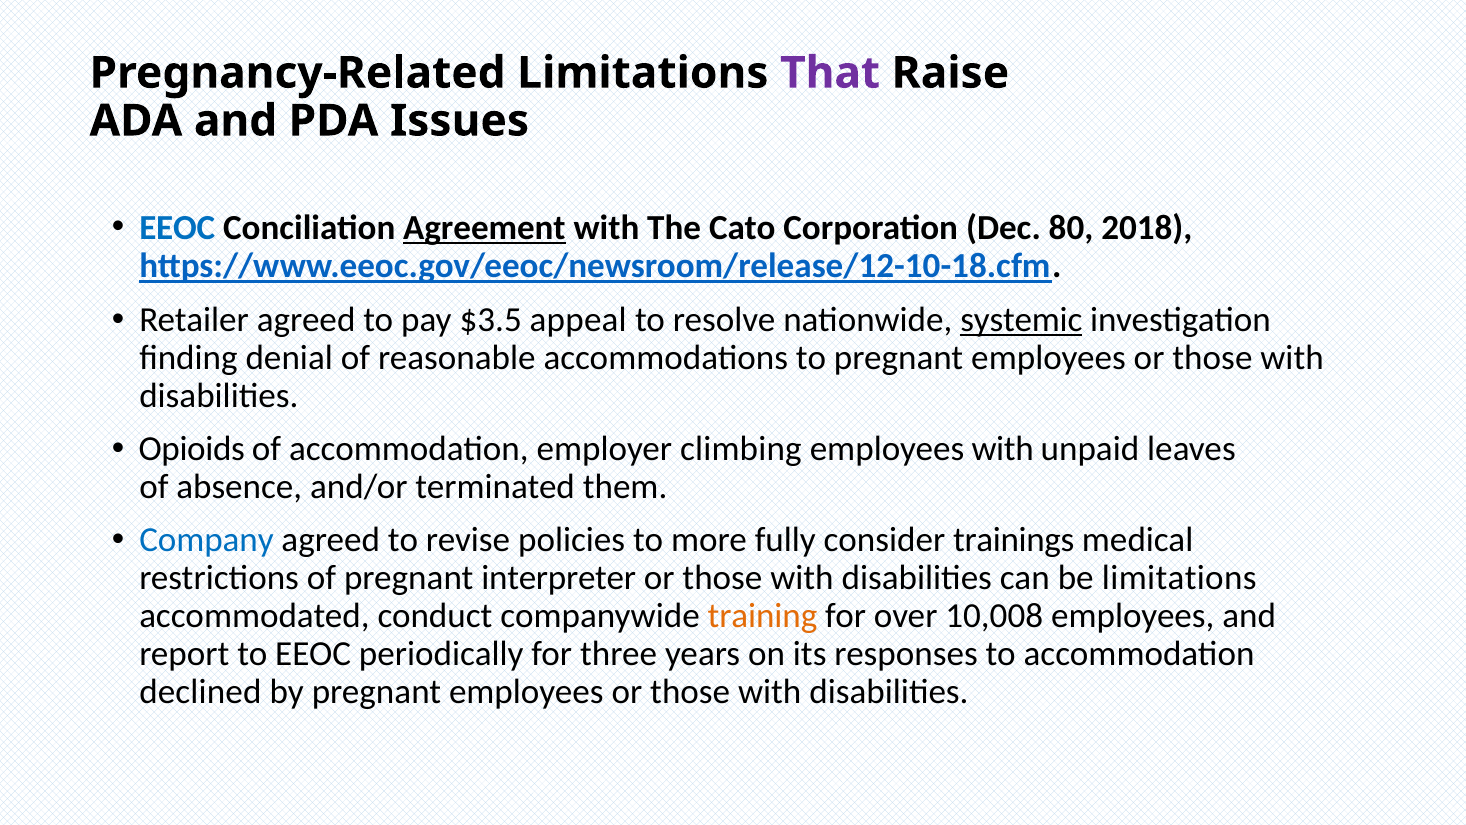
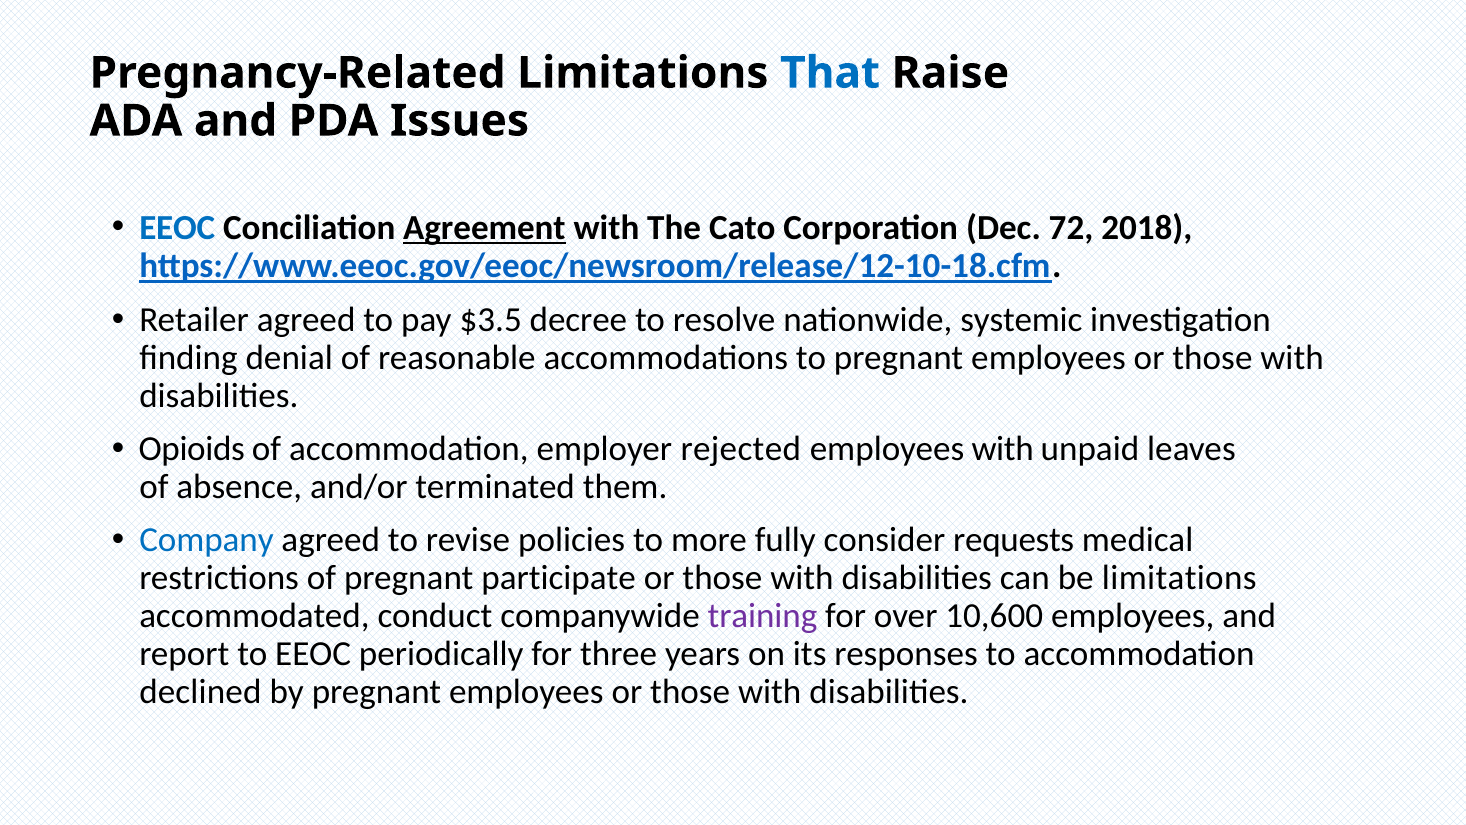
That colour: purple -> blue (830, 73)
80: 80 -> 72 (1071, 228)
appeal: appeal -> decree (578, 320)
systemic underline: present -> none (1021, 320)
climbing: climbing -> rejected (741, 449)
trainings: trainings -> requests (1014, 540)
interpreter: interpreter -> participate (559, 578)
training colour: orange -> purple (762, 616)
10,008: 10,008 -> 10,600 (994, 616)
